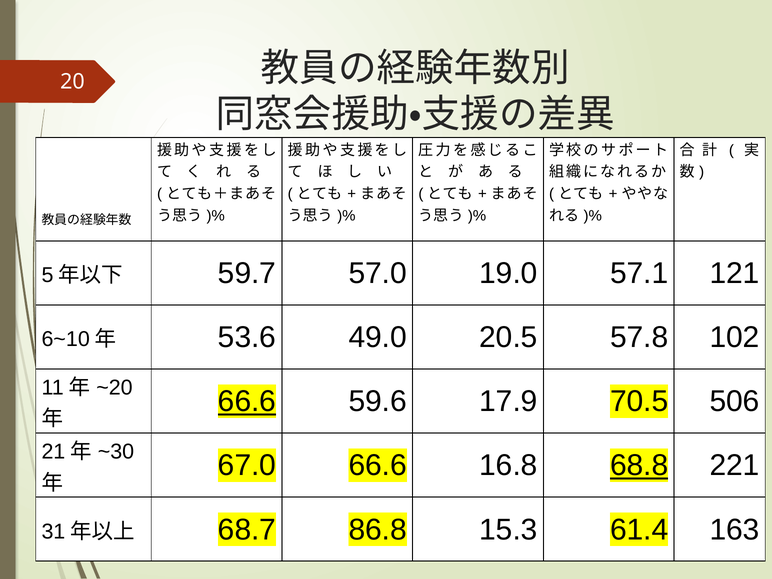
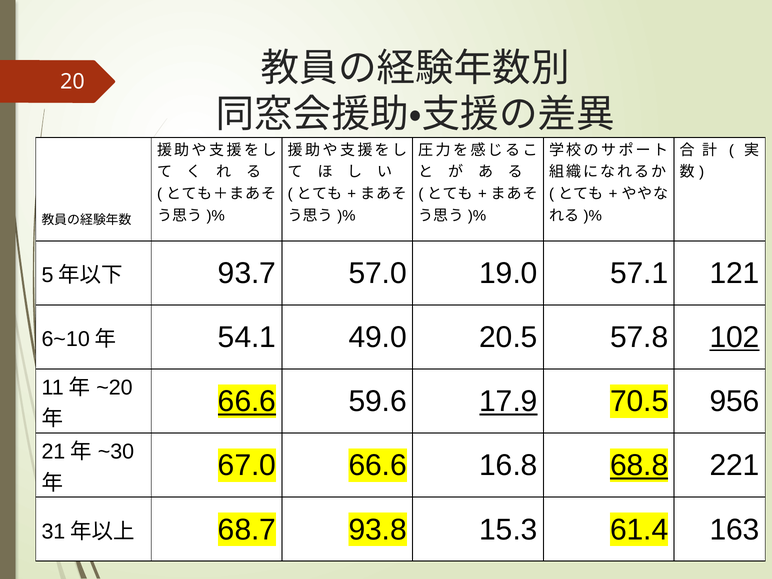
59.7: 59.7 -> 93.7 (247, 273)
53.6: 53.6 -> 54.1 (247, 337)
102 underline: none -> present (735, 337)
17.9 underline: none -> present (508, 402)
506: 506 -> 956 (735, 402)
86.8: 86.8 -> 93.8 (378, 530)
